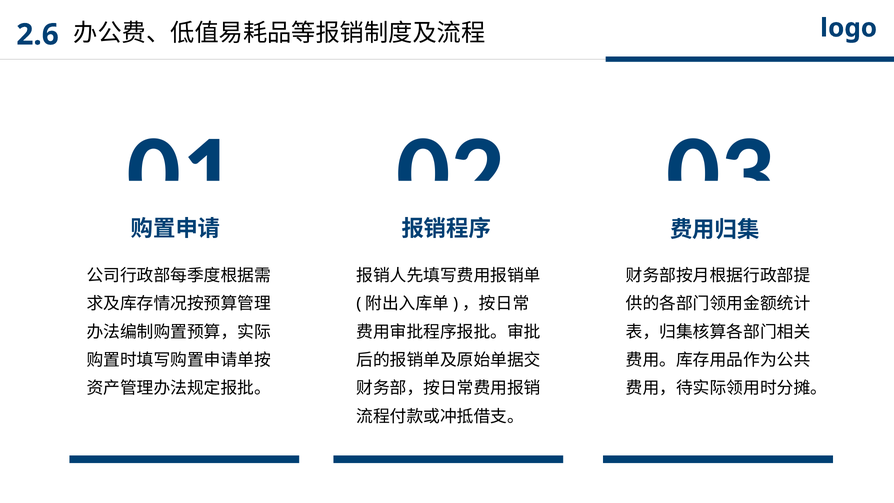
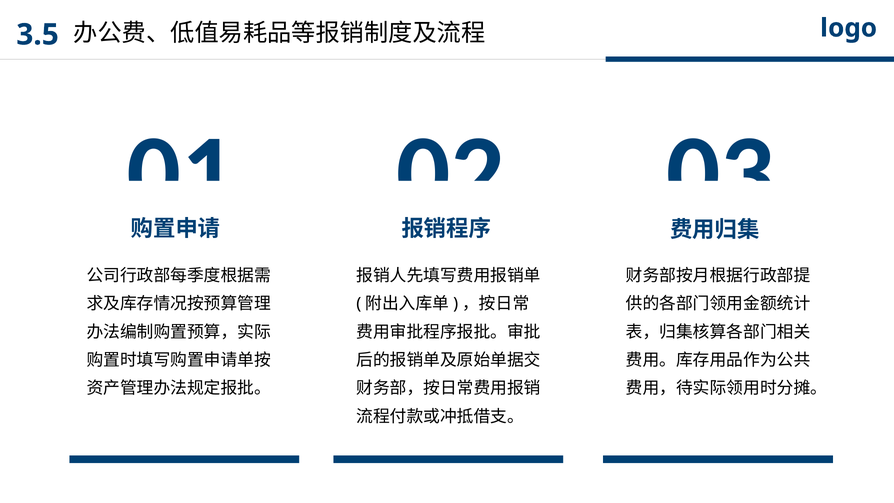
2.6: 2.6 -> 3.5 (38, 35)
